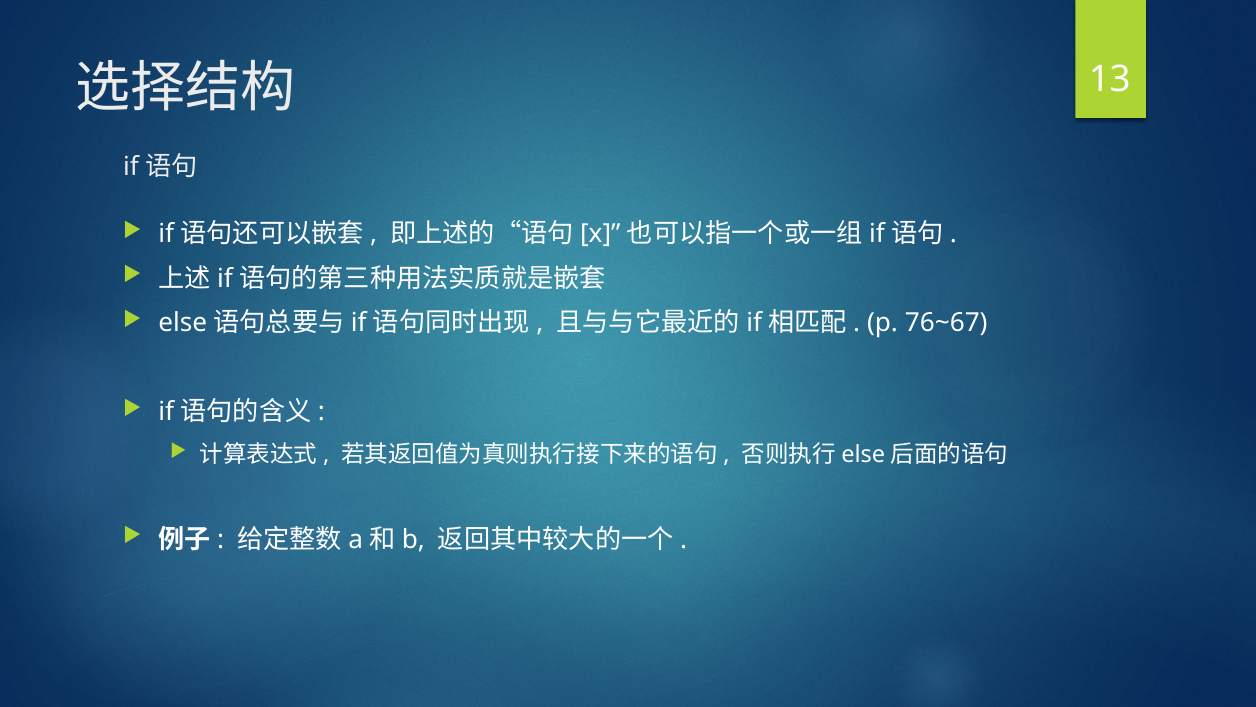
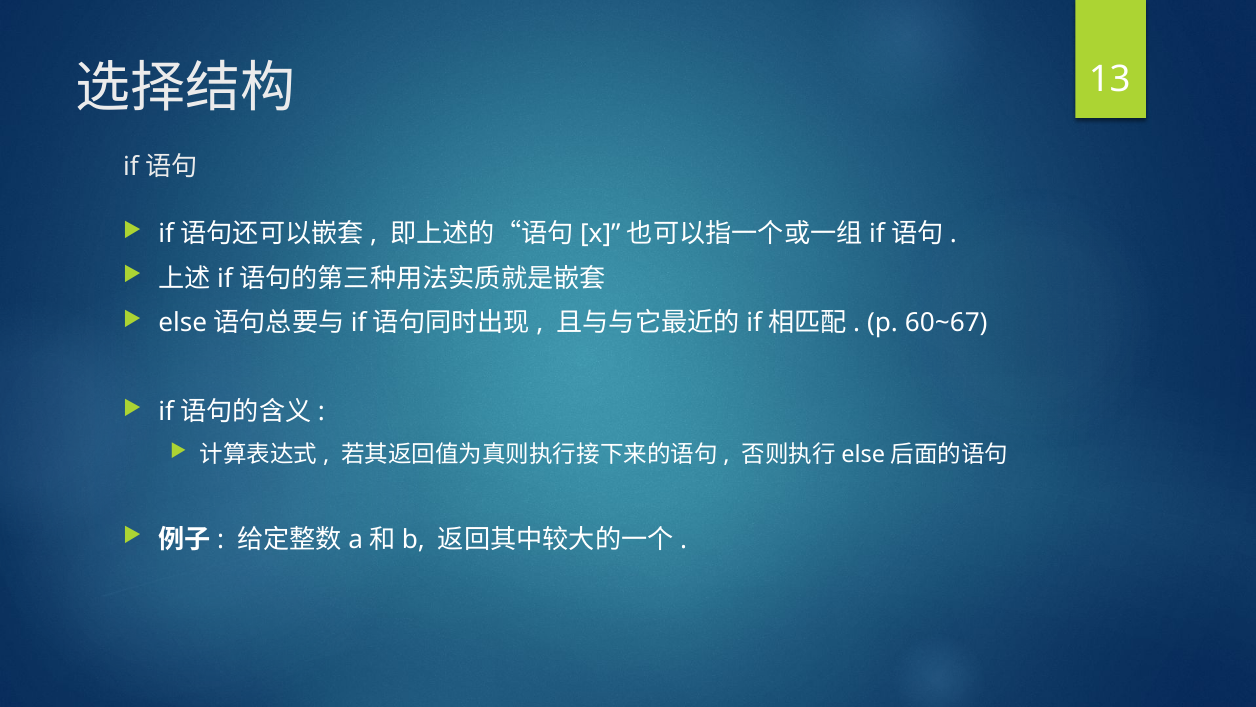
76~67: 76~67 -> 60~67 (946, 323)
